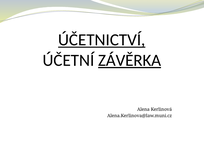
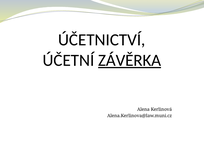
ÚČETNICTVÍ underline: present -> none (102, 40)
